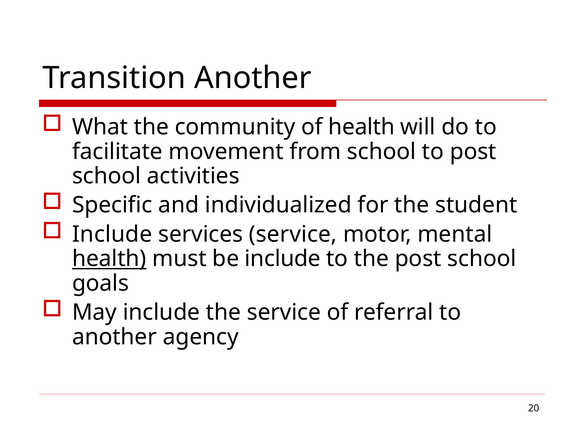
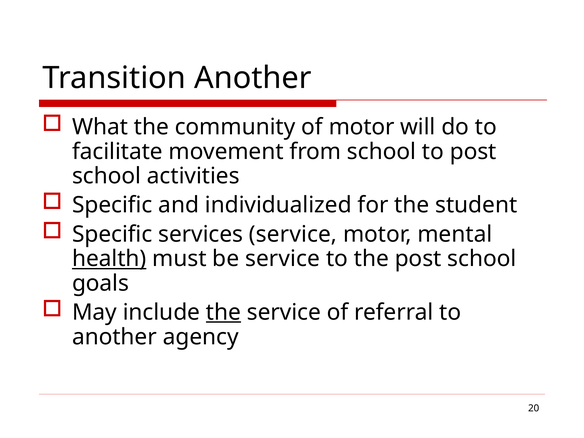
of health: health -> motor (362, 127)
Include: Include -> Specific (112, 234)
be include: include -> service (283, 259)
the underline: none -> present (223, 312)
